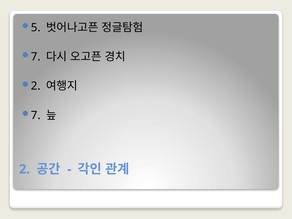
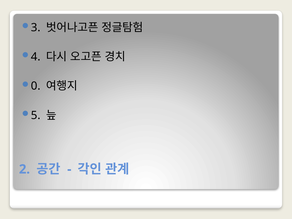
5: 5 -> 3 (36, 27)
7: 7 -> 4 (36, 57)
2: 2 -> 0 (36, 86)
7: 7 -> 5 (36, 115)
